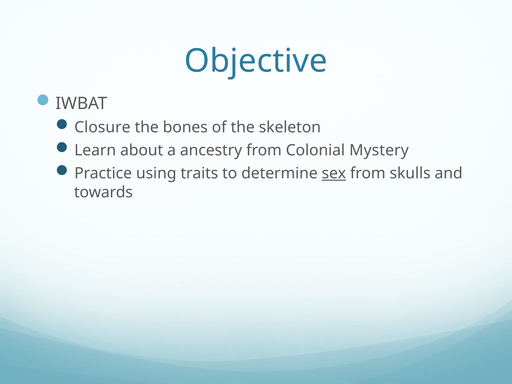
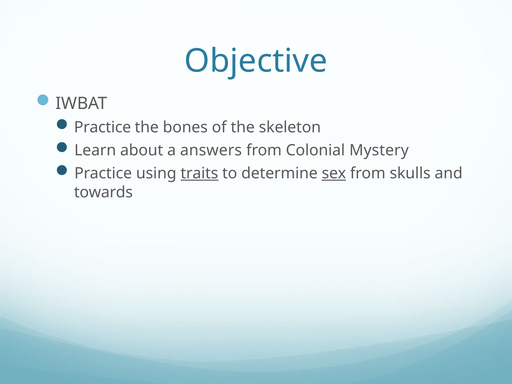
Closure: Closure -> Practice (103, 127)
ancestry: ancestry -> answers (211, 150)
traits underline: none -> present (199, 173)
